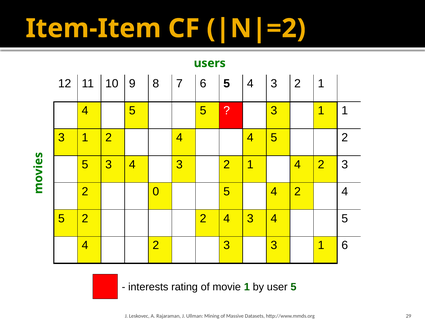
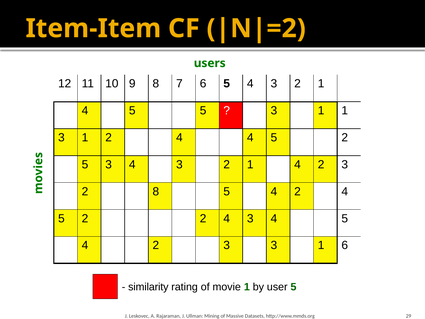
2 0: 0 -> 8 (156, 191)
interests: interests -> similarity (148, 287)
